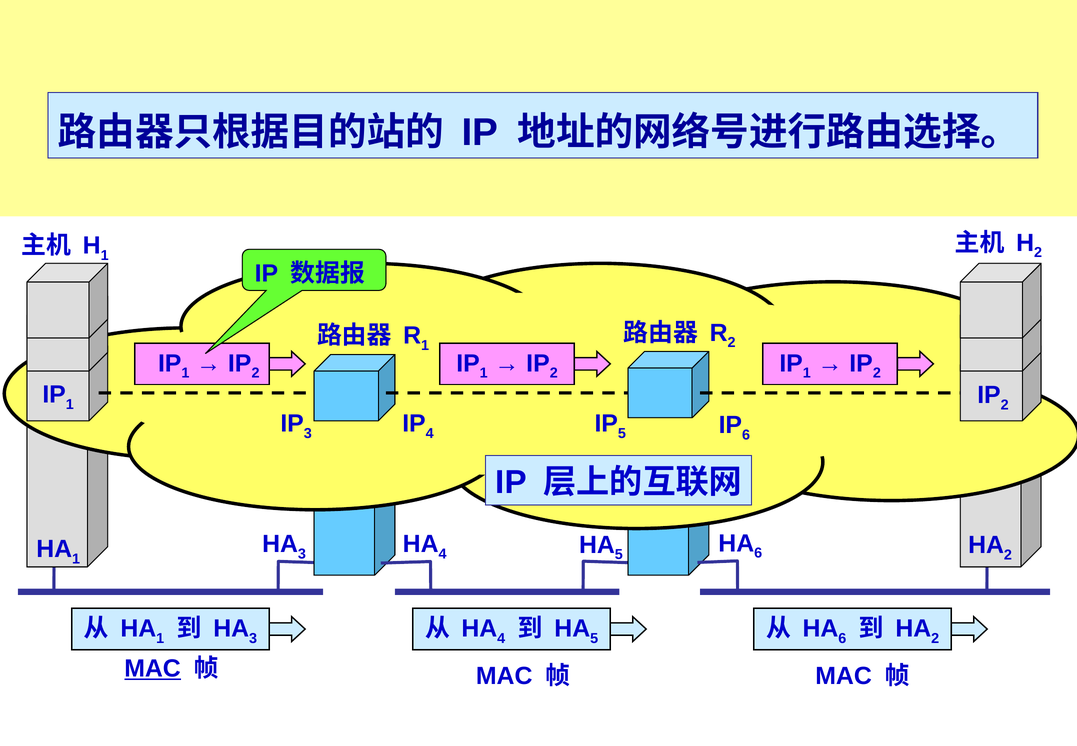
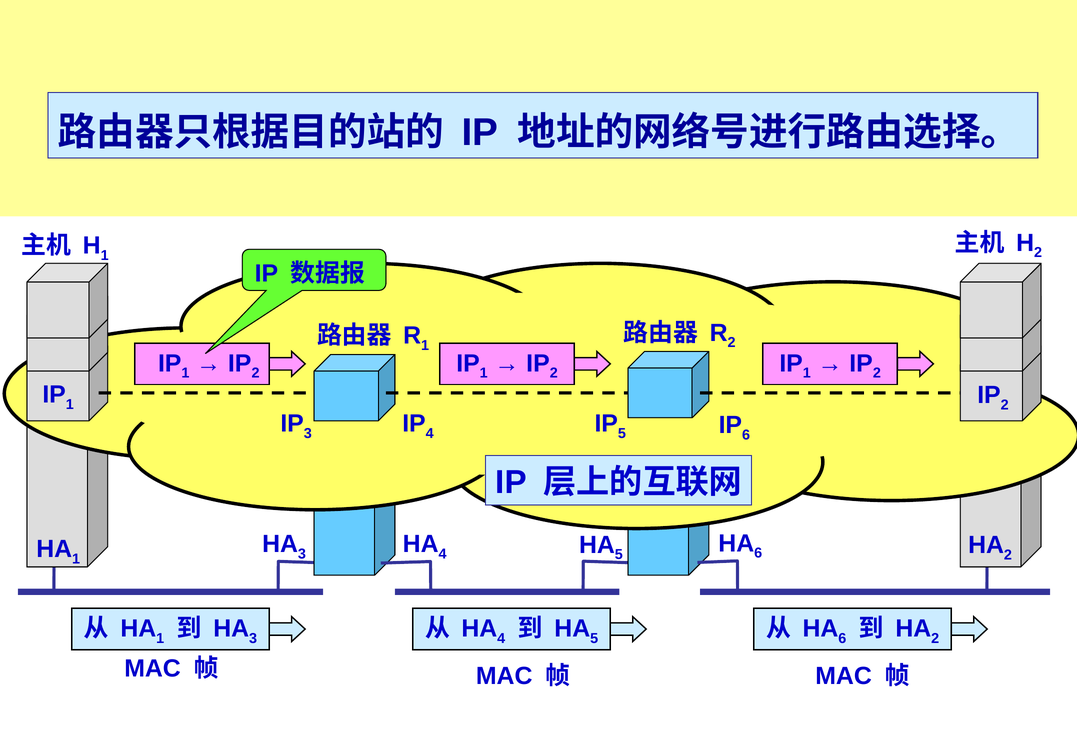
MAC underline: present -> none (153, 668)
